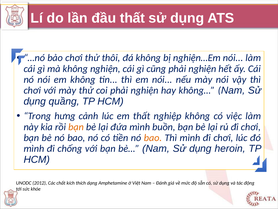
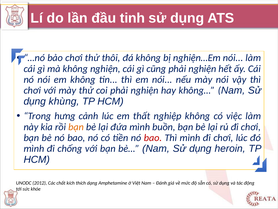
đầu thất: thất -> tinh (132, 18)
quầng: quầng -> khùng (64, 101)
bao colour: orange -> red (153, 137)
